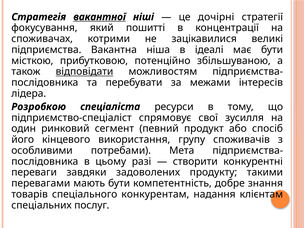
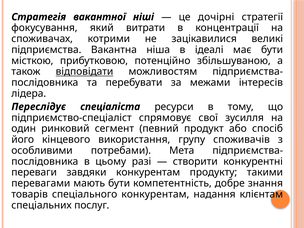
вакантної underline: present -> none (100, 17)
пошитті: пошитті -> витрати (146, 28)
Розробкою: Розробкою -> Переслідує (39, 107)
завдяки задоволених: задоволених -> конкурентам (148, 172)
